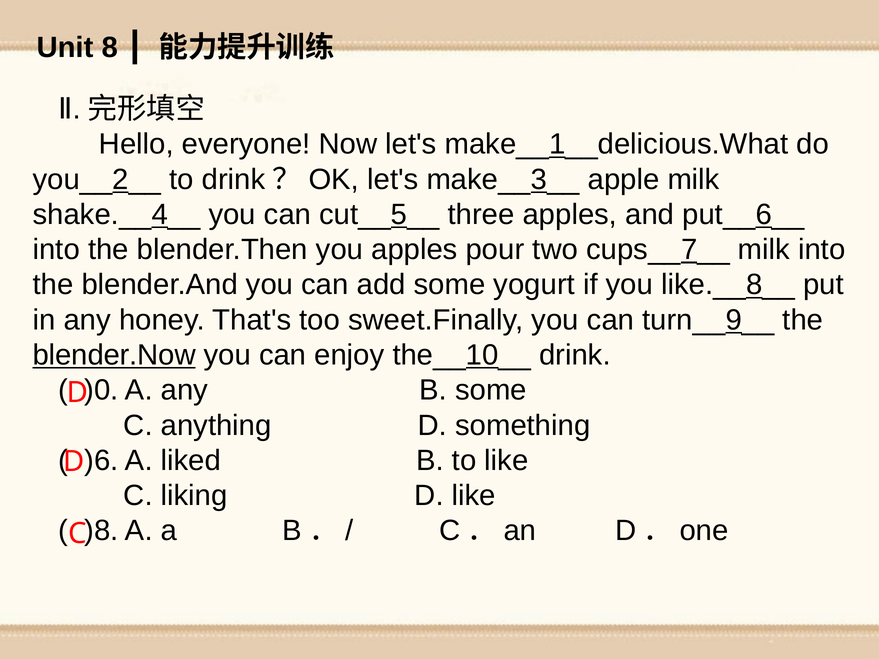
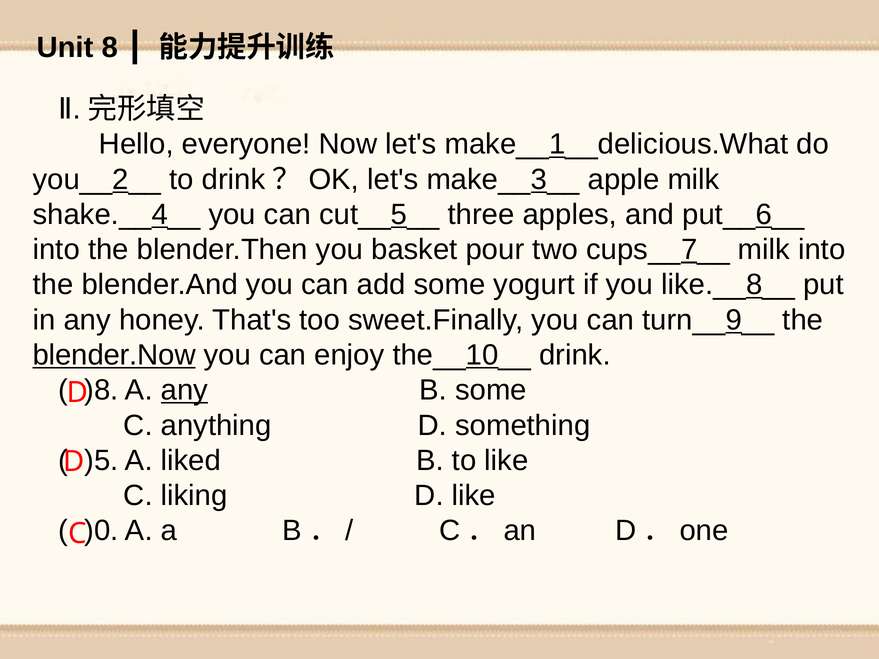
you apples: apples -> basket (414, 250)
)0: )0 -> )8 (101, 390)
any underline: none -> present (184, 390)
)6: )6 -> )5 (101, 461)
)8: )8 -> )0 (101, 531)
